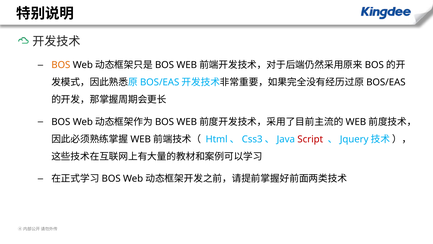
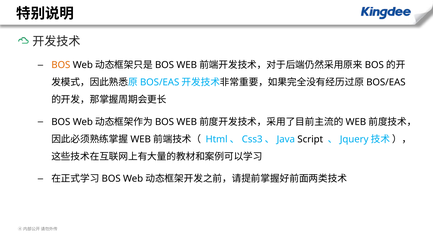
Script colour: red -> black (310, 139)
